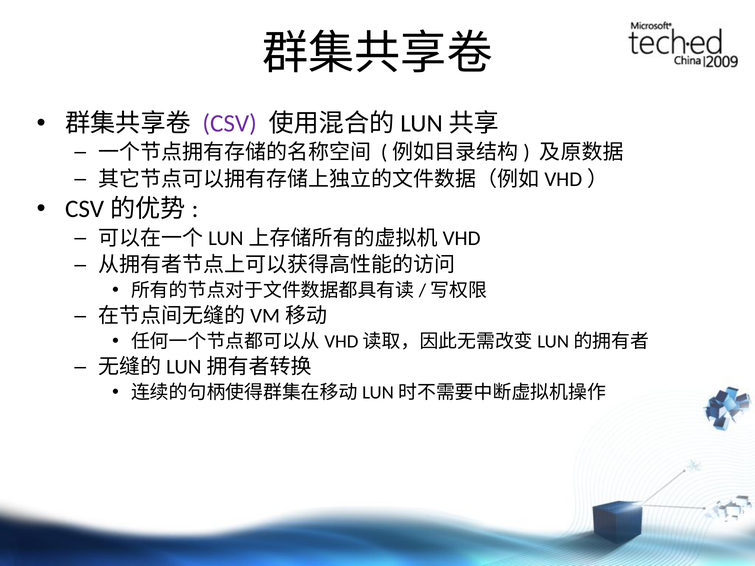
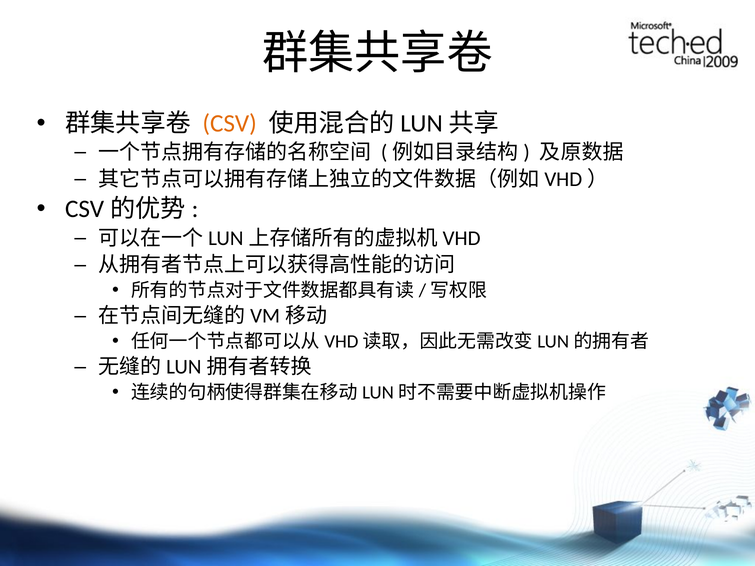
CSV colour: purple -> orange (230, 123)
